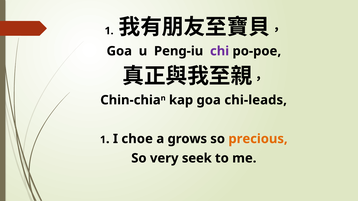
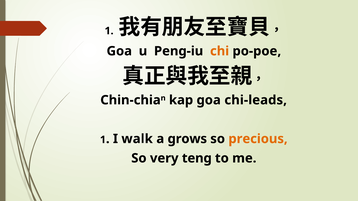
chi colour: purple -> orange (220, 51)
choe: choe -> walk (137, 139)
seek: seek -> teng (197, 158)
